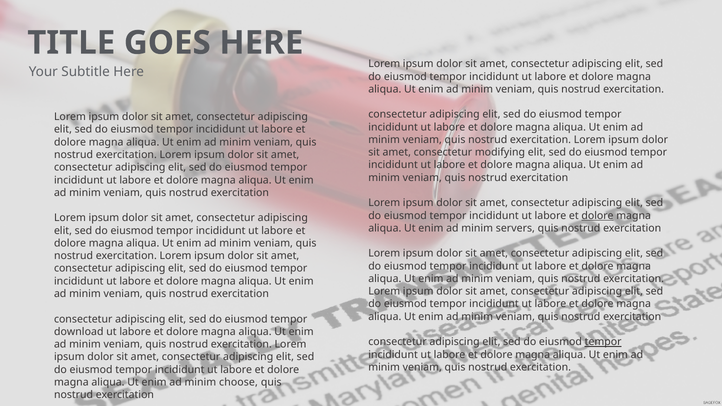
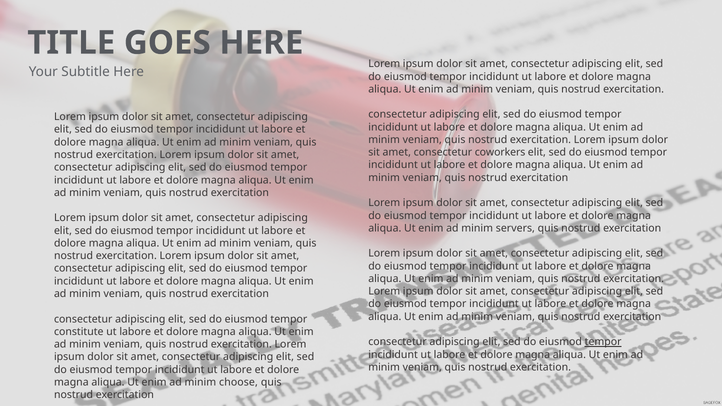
modifying: modifying -> coworkers (500, 152)
dolore underline: present -> none (598, 216)
download: download -> constitute (79, 332)
